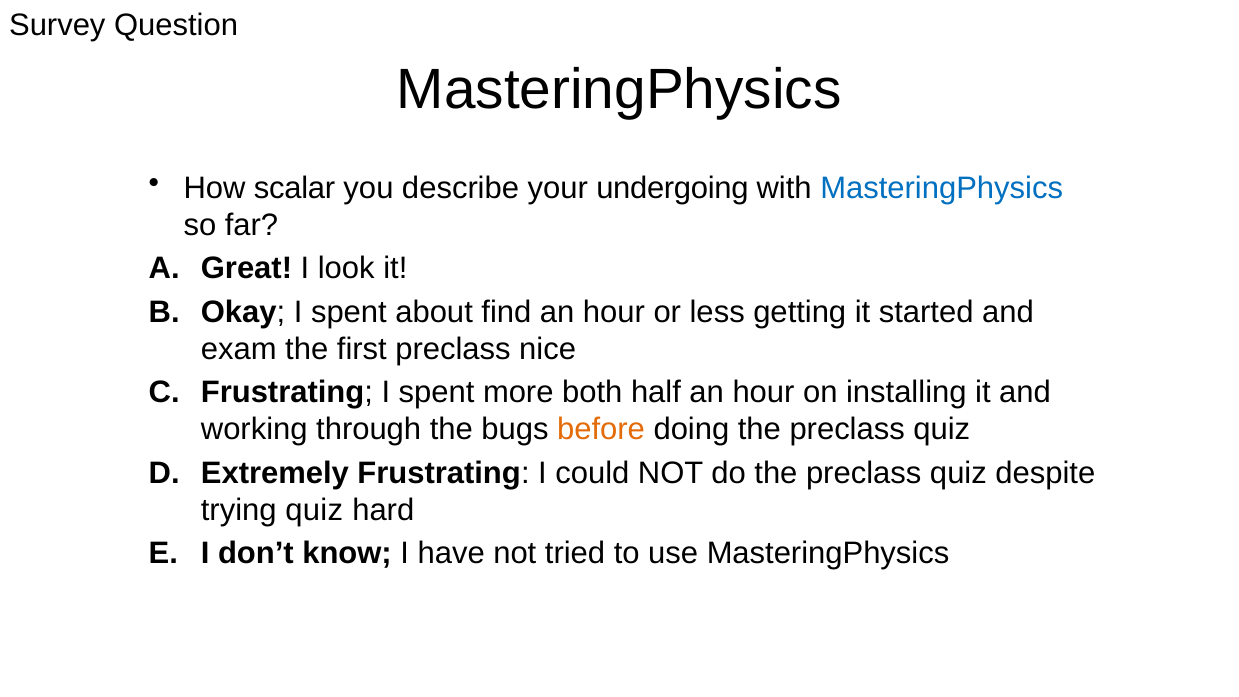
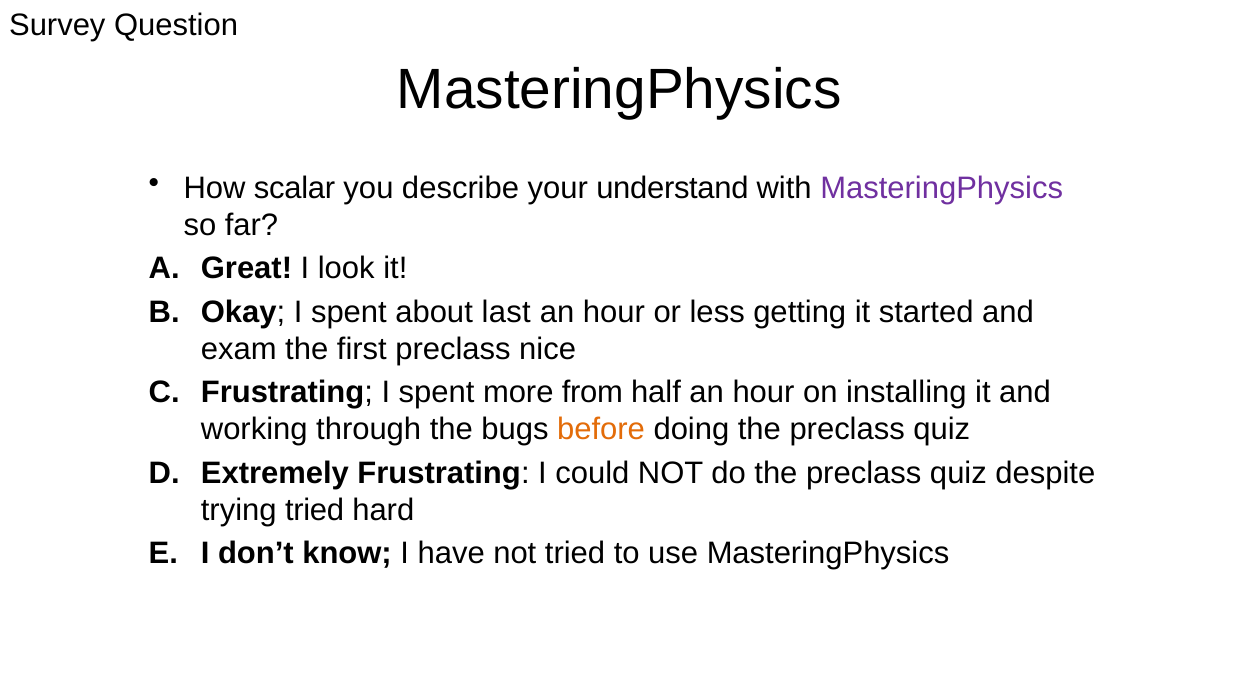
undergoing: undergoing -> understand (672, 188)
MasteringPhysics colour: blue -> purple (942, 188)
find: find -> last (506, 312)
both: both -> from (592, 392)
trying quiz: quiz -> tried (315, 510)
